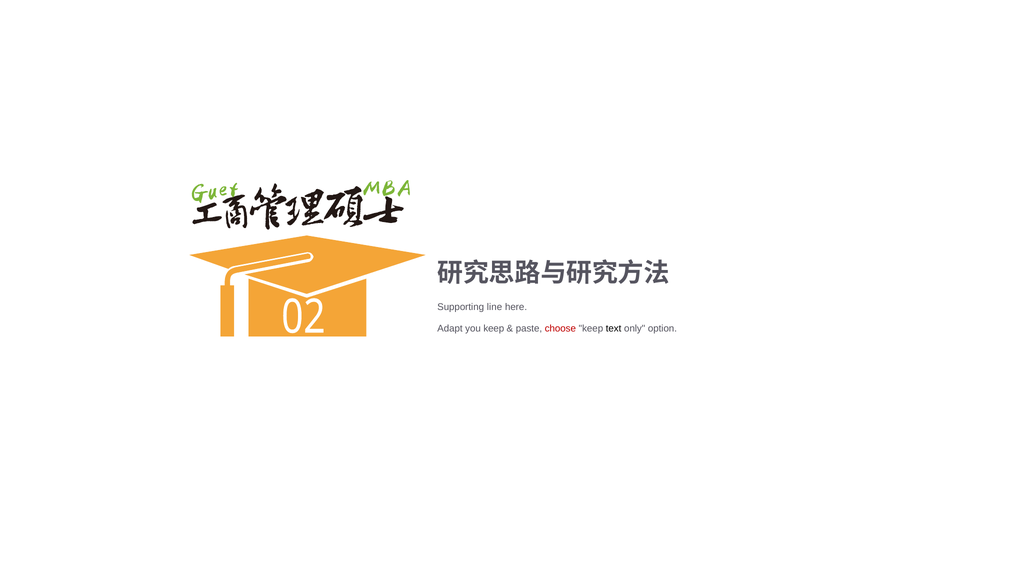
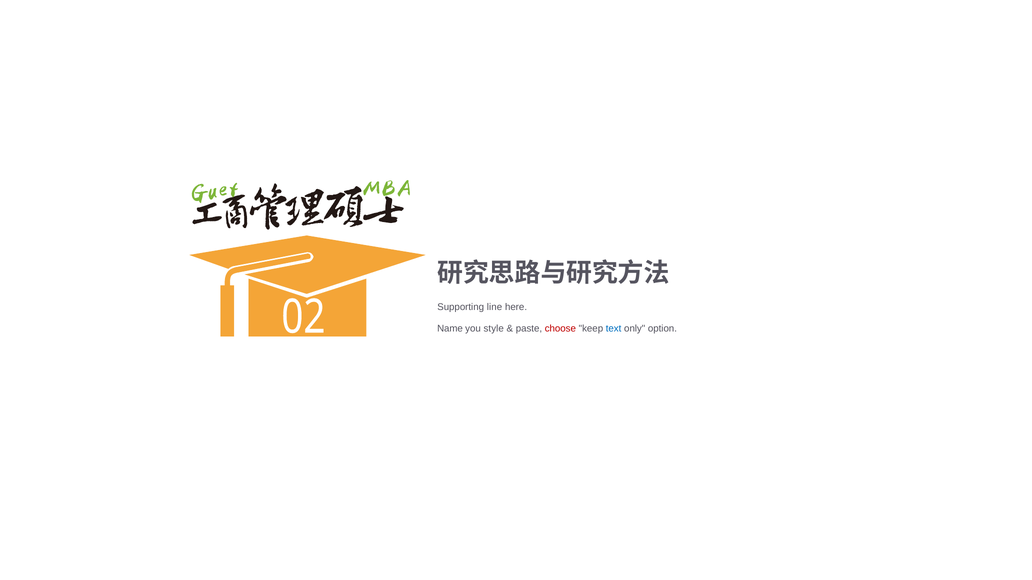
Adapt: Adapt -> Name (450, 329)
you keep: keep -> style (494, 329)
text colour: black -> blue (614, 329)
